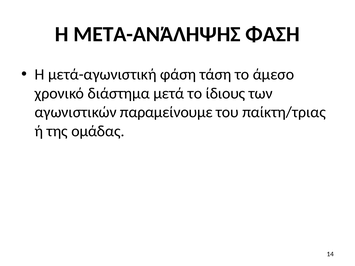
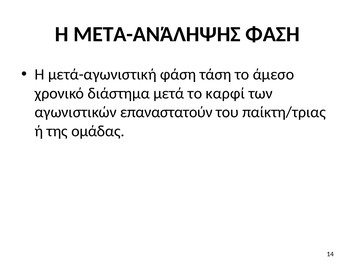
ίδιους: ίδιους -> καρφί (225, 93)
παραμείνουμε: παραμείνουμε -> επαναστατούν (166, 112)
